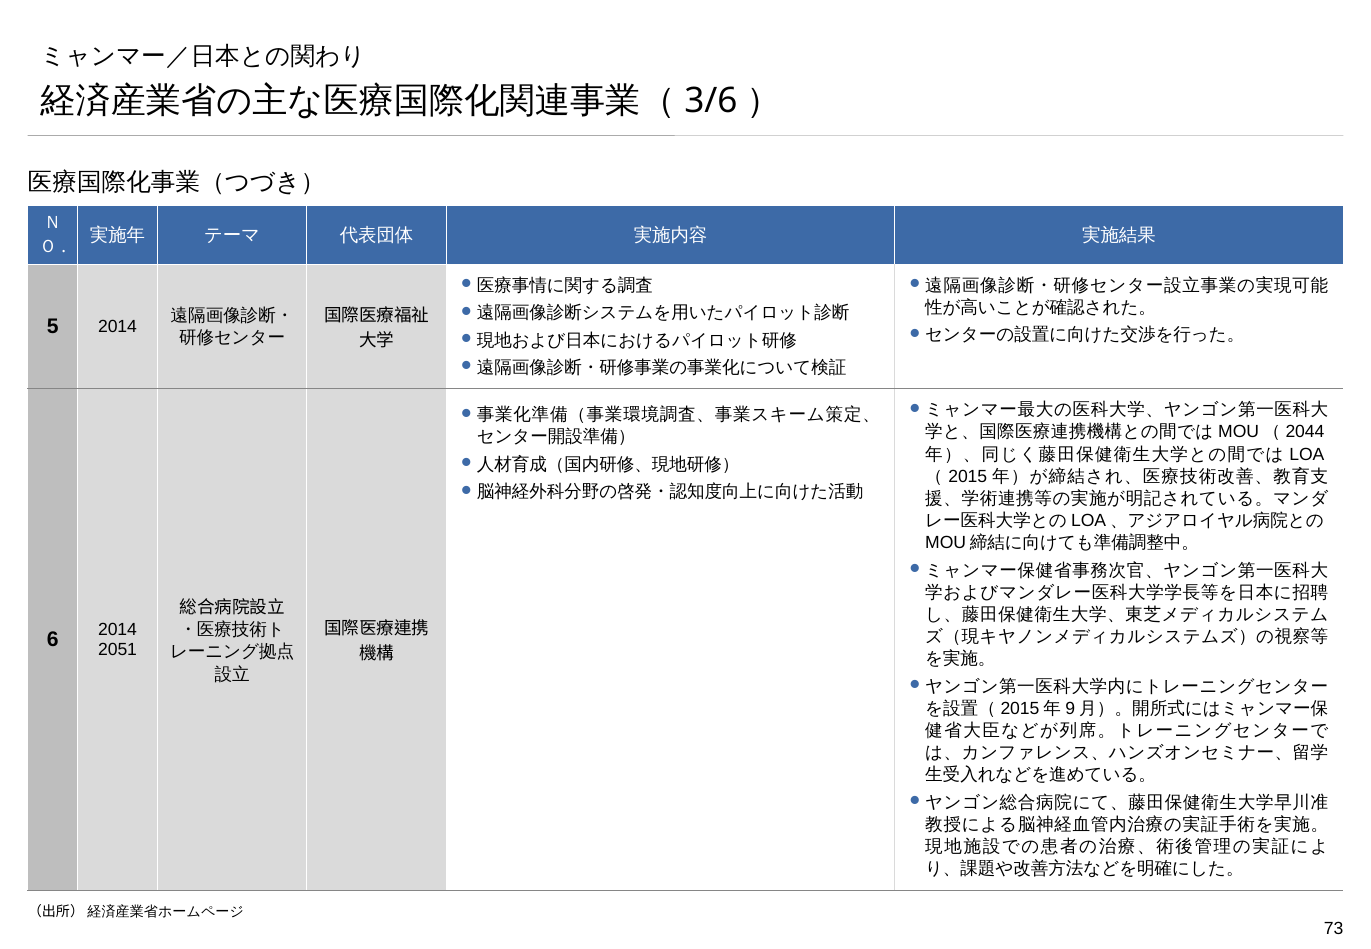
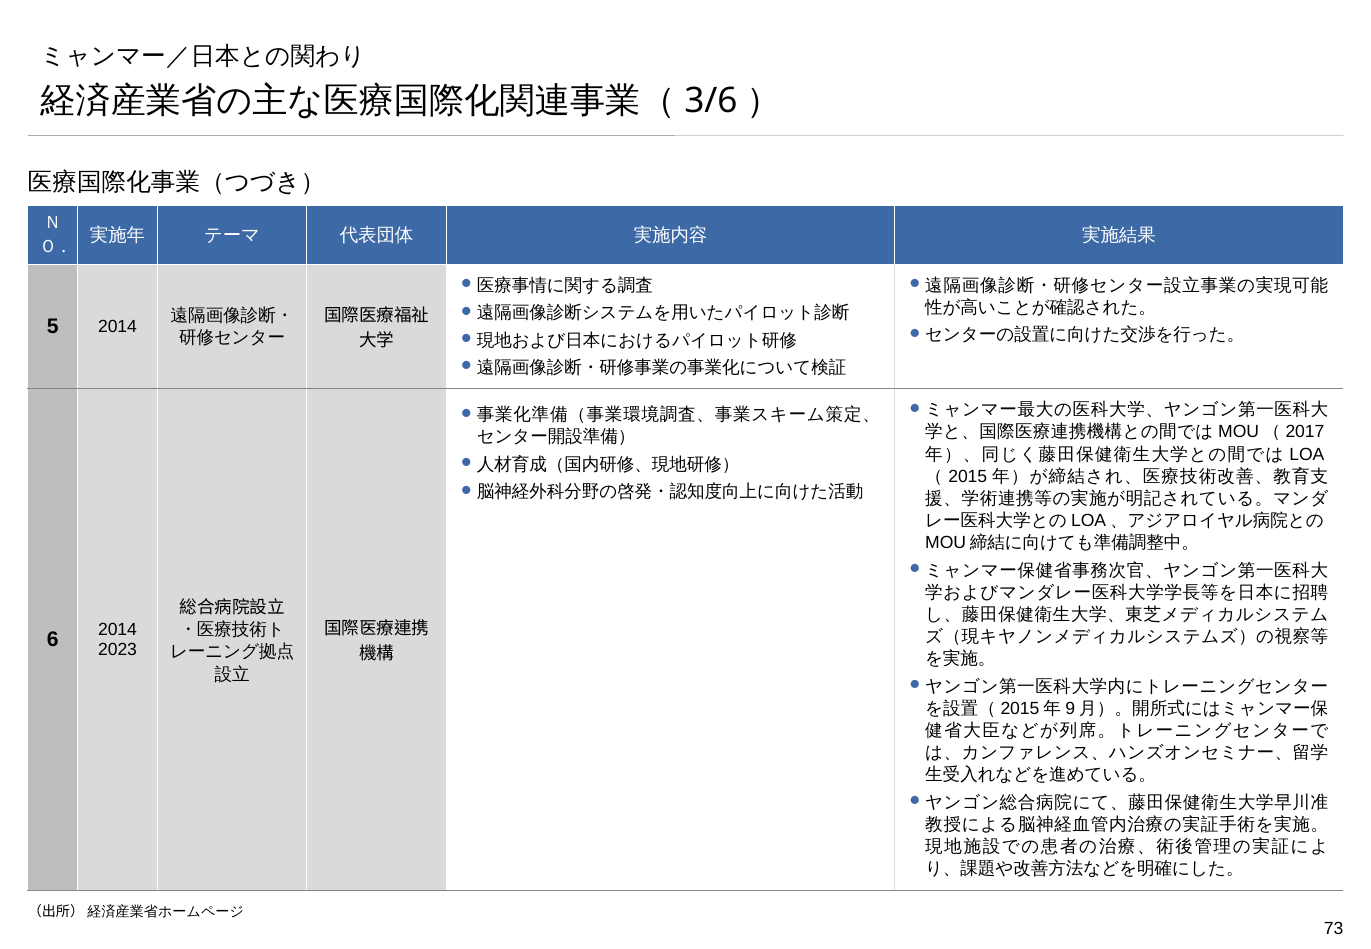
2044: 2044 -> 2017 (1305, 432)
2051: 2051 -> 2023 (118, 650)
